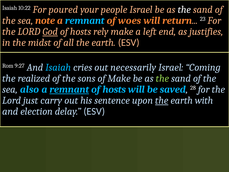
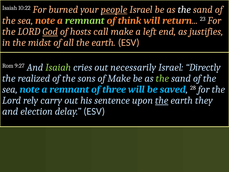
poured: poured -> burned (63, 10)
people underline: none -> present (114, 10)
remnant colour: light blue -> light green (85, 21)
woes: woes -> think (130, 21)
rely: rely -> call (101, 32)
Isaiah colour: light blue -> light green (58, 67)
Coming: Coming -> Directly (203, 67)
also: also -> note (30, 89)
remnant underline: present -> none (69, 89)
hosts: hosts -> three (114, 89)
just: just -> rely (31, 100)
with: with -> they (204, 100)
